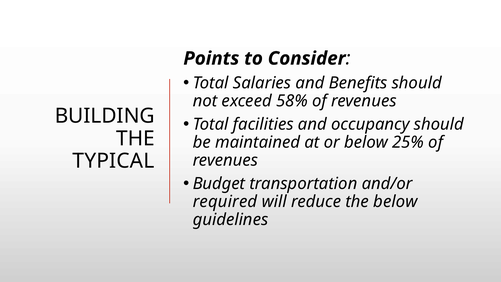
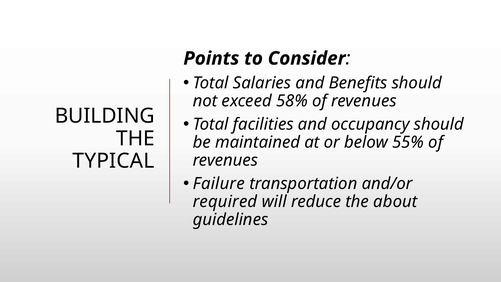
25%: 25% -> 55% (408, 142)
Budget: Budget -> Failure (219, 184)
the below: below -> about (395, 202)
